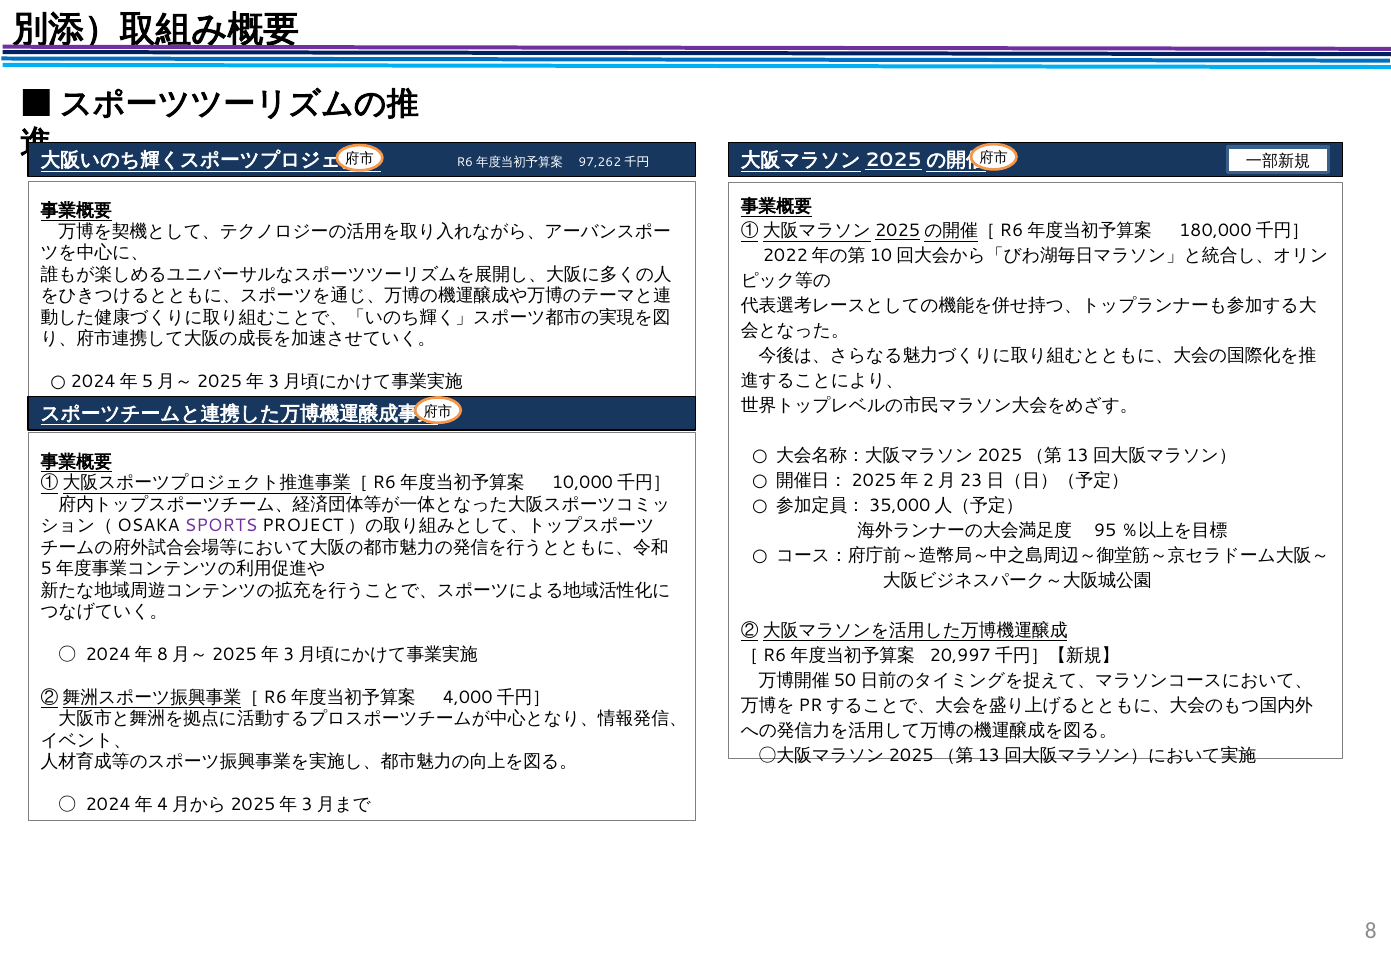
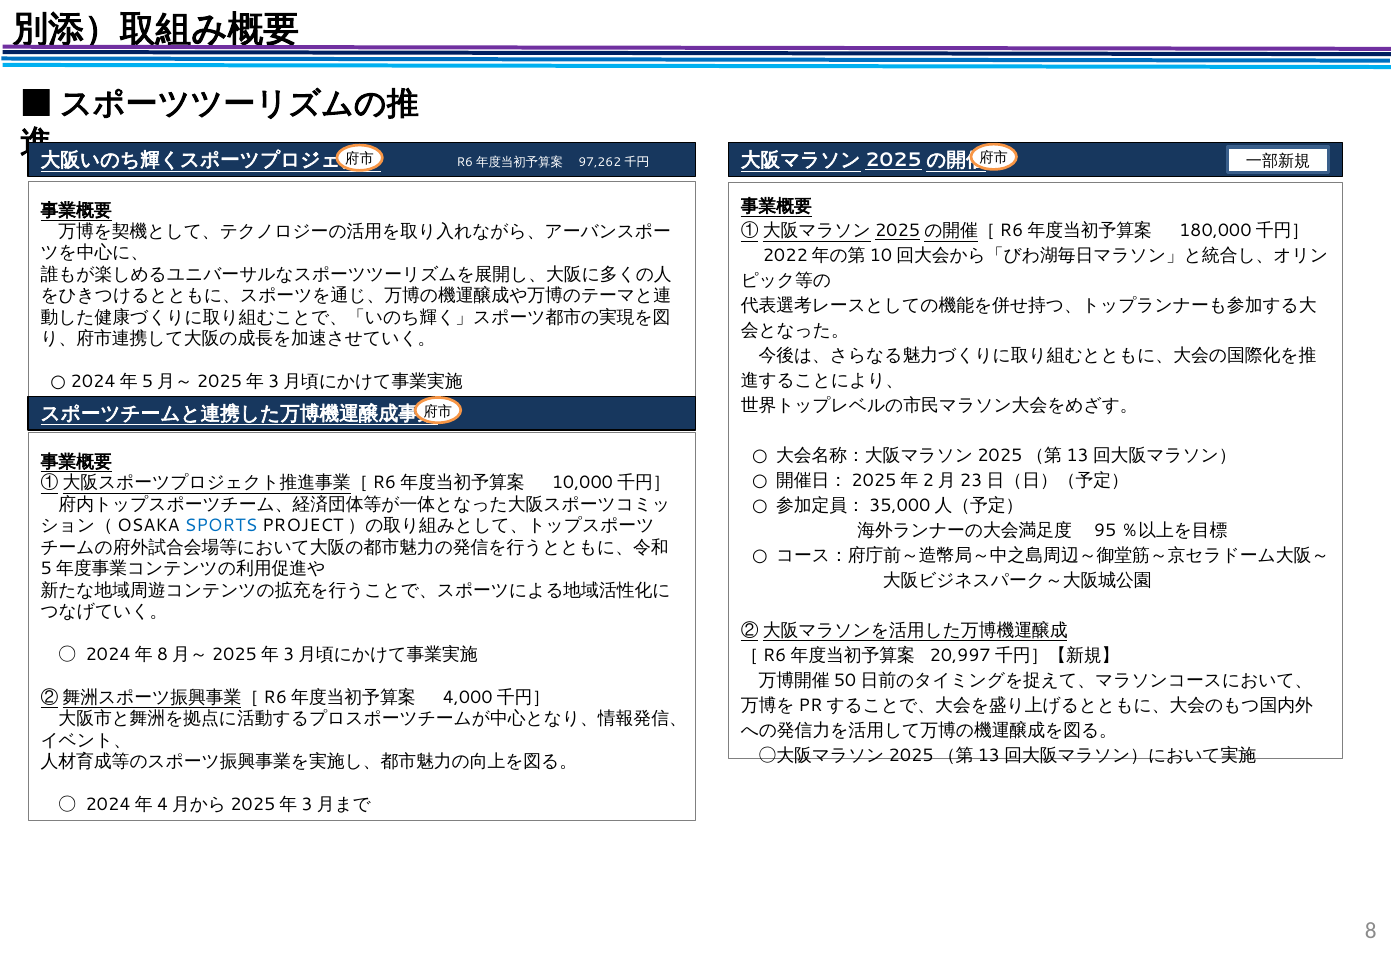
SPORTS colour: purple -> blue (221, 526)
